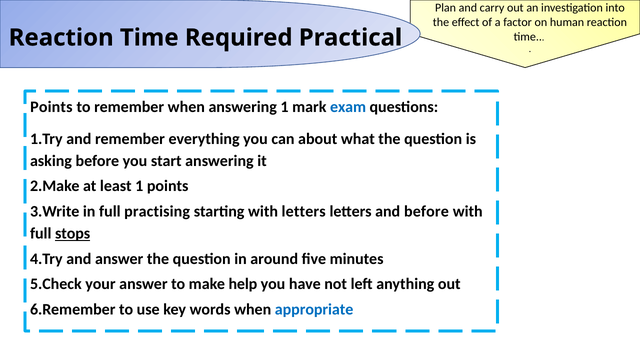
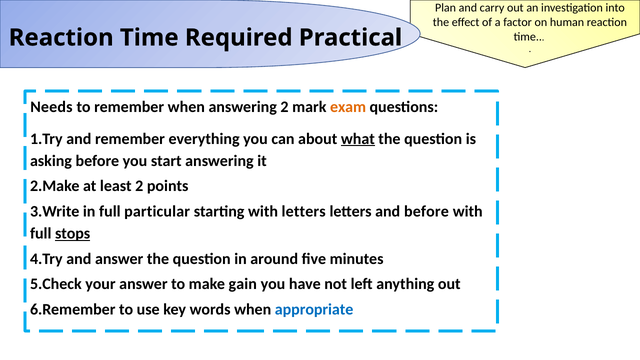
Points: Points -> Needs (51, 107)
answering 1: 1 -> 2 (285, 107)
exam colour: blue -> orange (348, 107)
what underline: none -> present (358, 139)
least 1: 1 -> 2 (139, 186)
practising: practising -> particular (157, 211)
help: help -> gain (243, 284)
